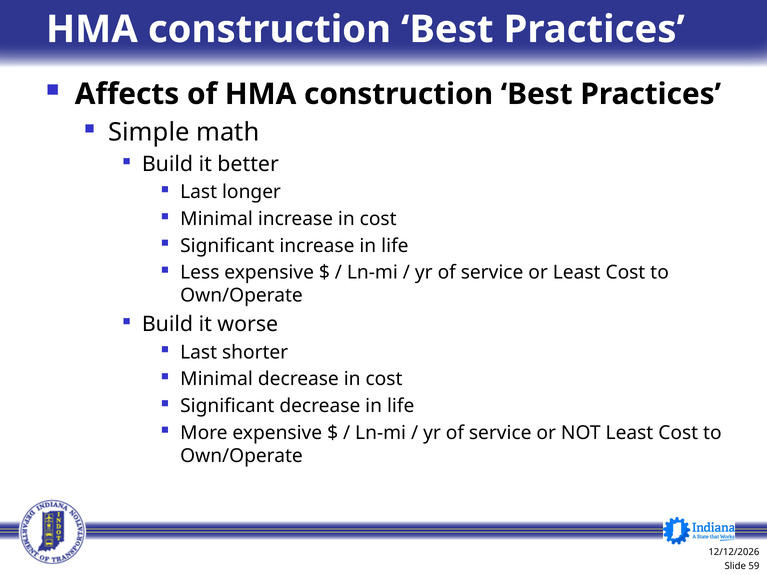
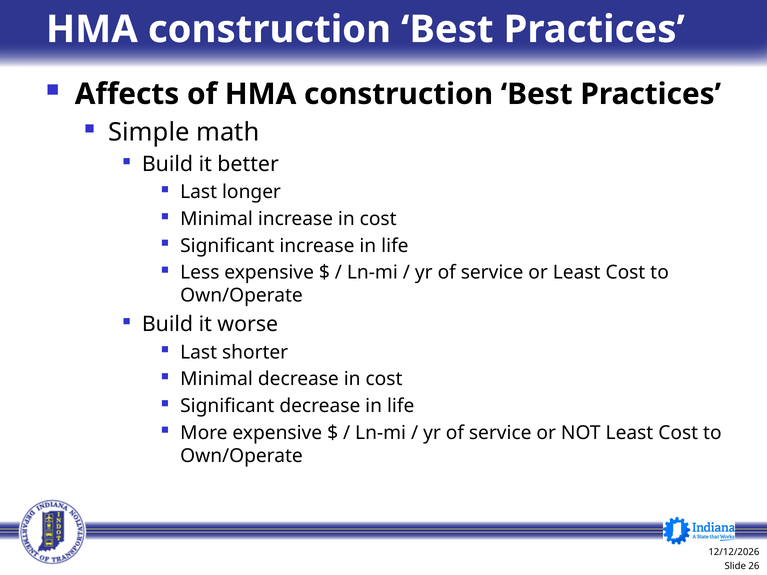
59: 59 -> 26 (754, 566)
